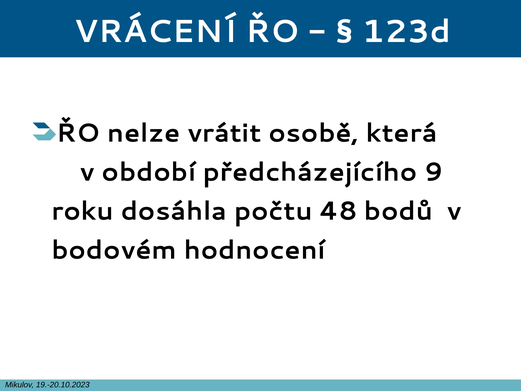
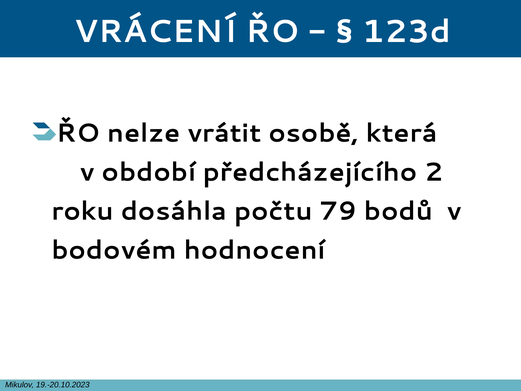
9: 9 -> 2 (434, 172)
48: 48 -> 79 (338, 211)
